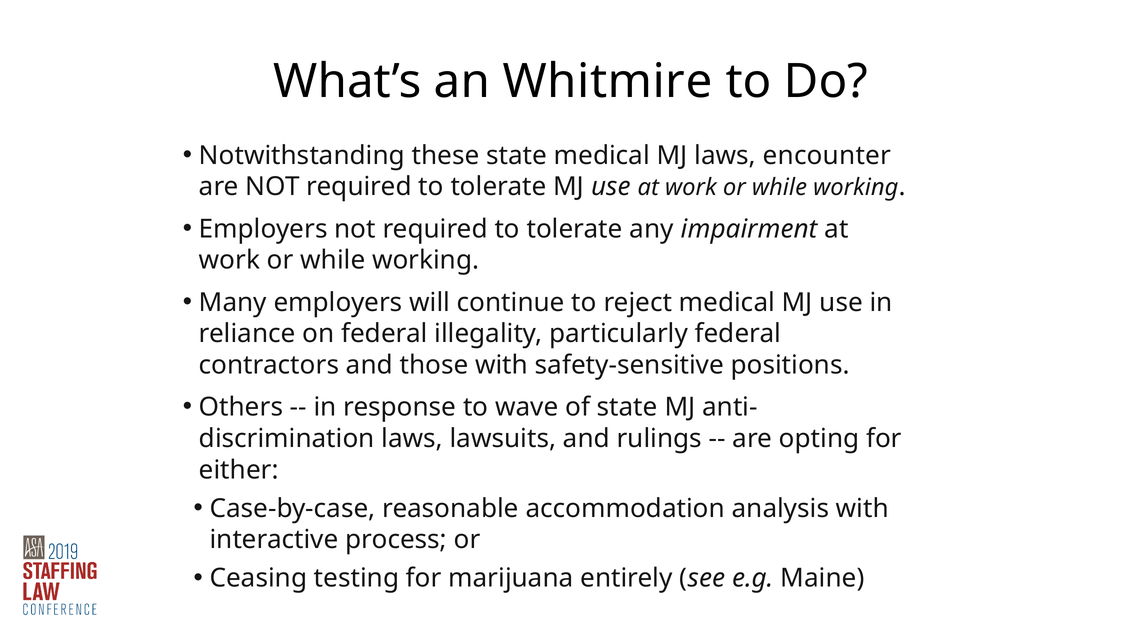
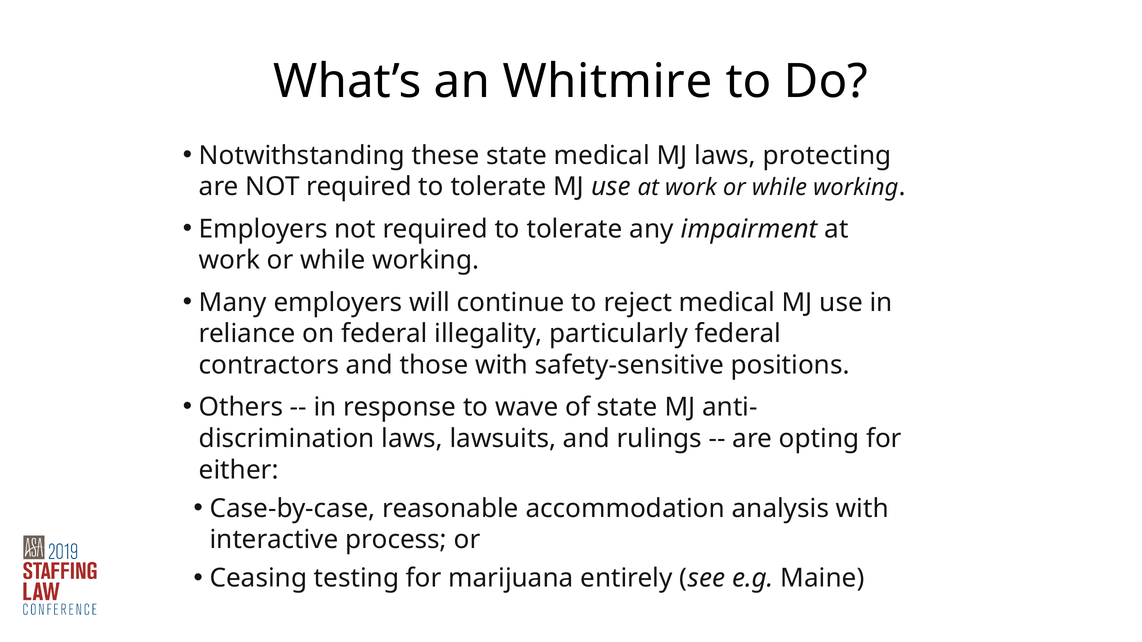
encounter: encounter -> protecting (827, 156)
